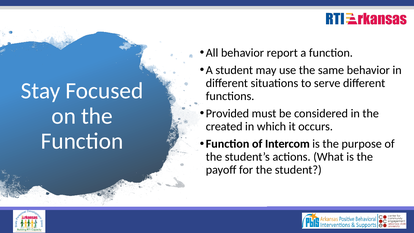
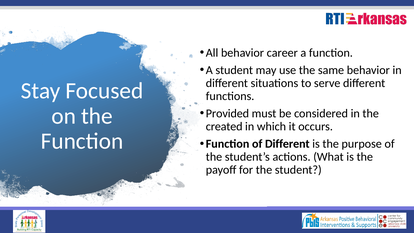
report: report -> career (282, 53)
of Intercom: Intercom -> Different (287, 144)
